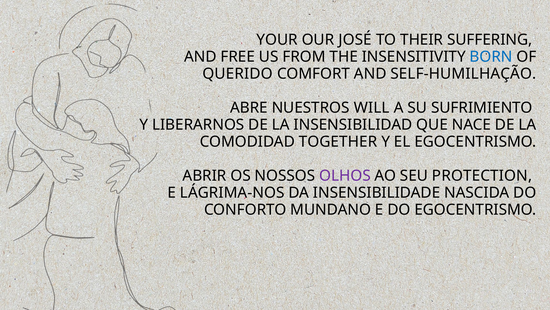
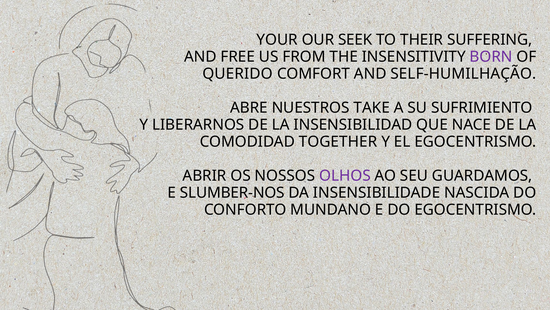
JOSÉ: JOSÉ -> SEEK (355, 40)
BORN colour: blue -> purple (491, 57)
WILL: WILL -> TAKE (372, 108)
PROTECTION: PROTECTION -> GUARDAMOS (482, 175)
LÁGRIMA-NOS: LÁGRIMA-NOS -> SLUMBER-NOS (232, 192)
